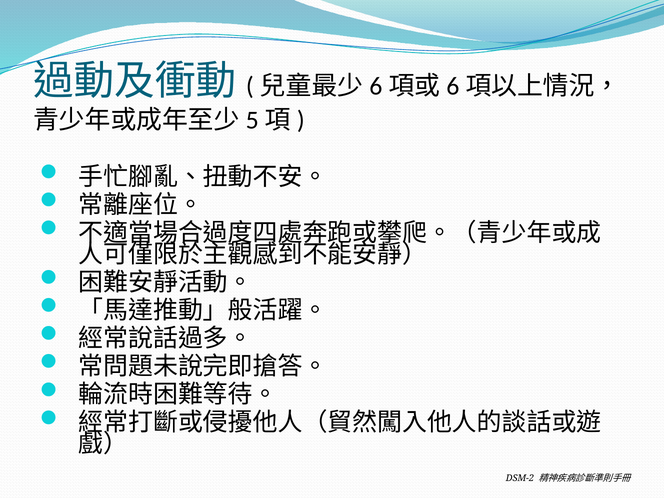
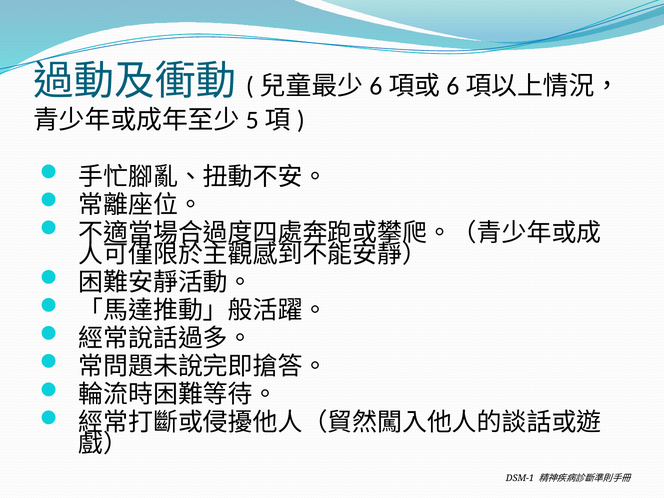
DSM-2: DSM-2 -> DSM-1 (520, 478)
